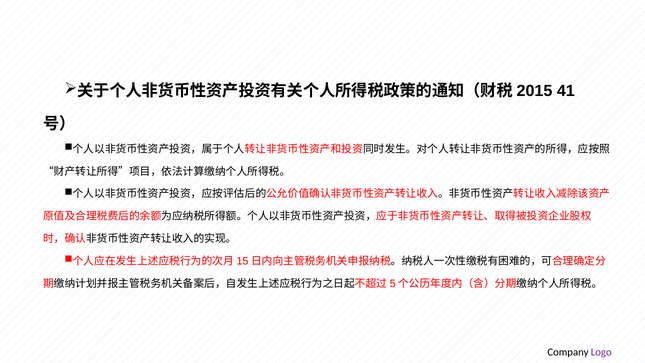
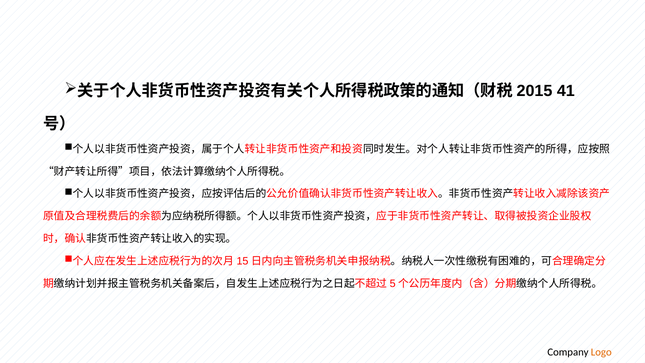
Logo colour: purple -> orange (601, 352)
